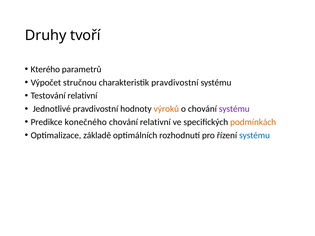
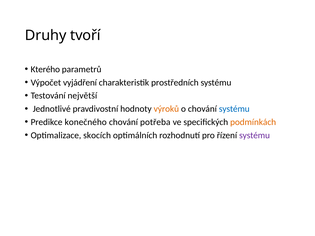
stručnou: stručnou -> vyjádření (80, 83)
charakteristik pravdivostní: pravdivostní -> prostředních (175, 83)
Testování relativní: relativní -> největší (82, 96)
systému colour: purple -> blue (234, 109)
chování relativní: relativní -> potřeba (155, 122)
základě: základě -> skocích (97, 135)
systému colour: blue -> purple (255, 135)
